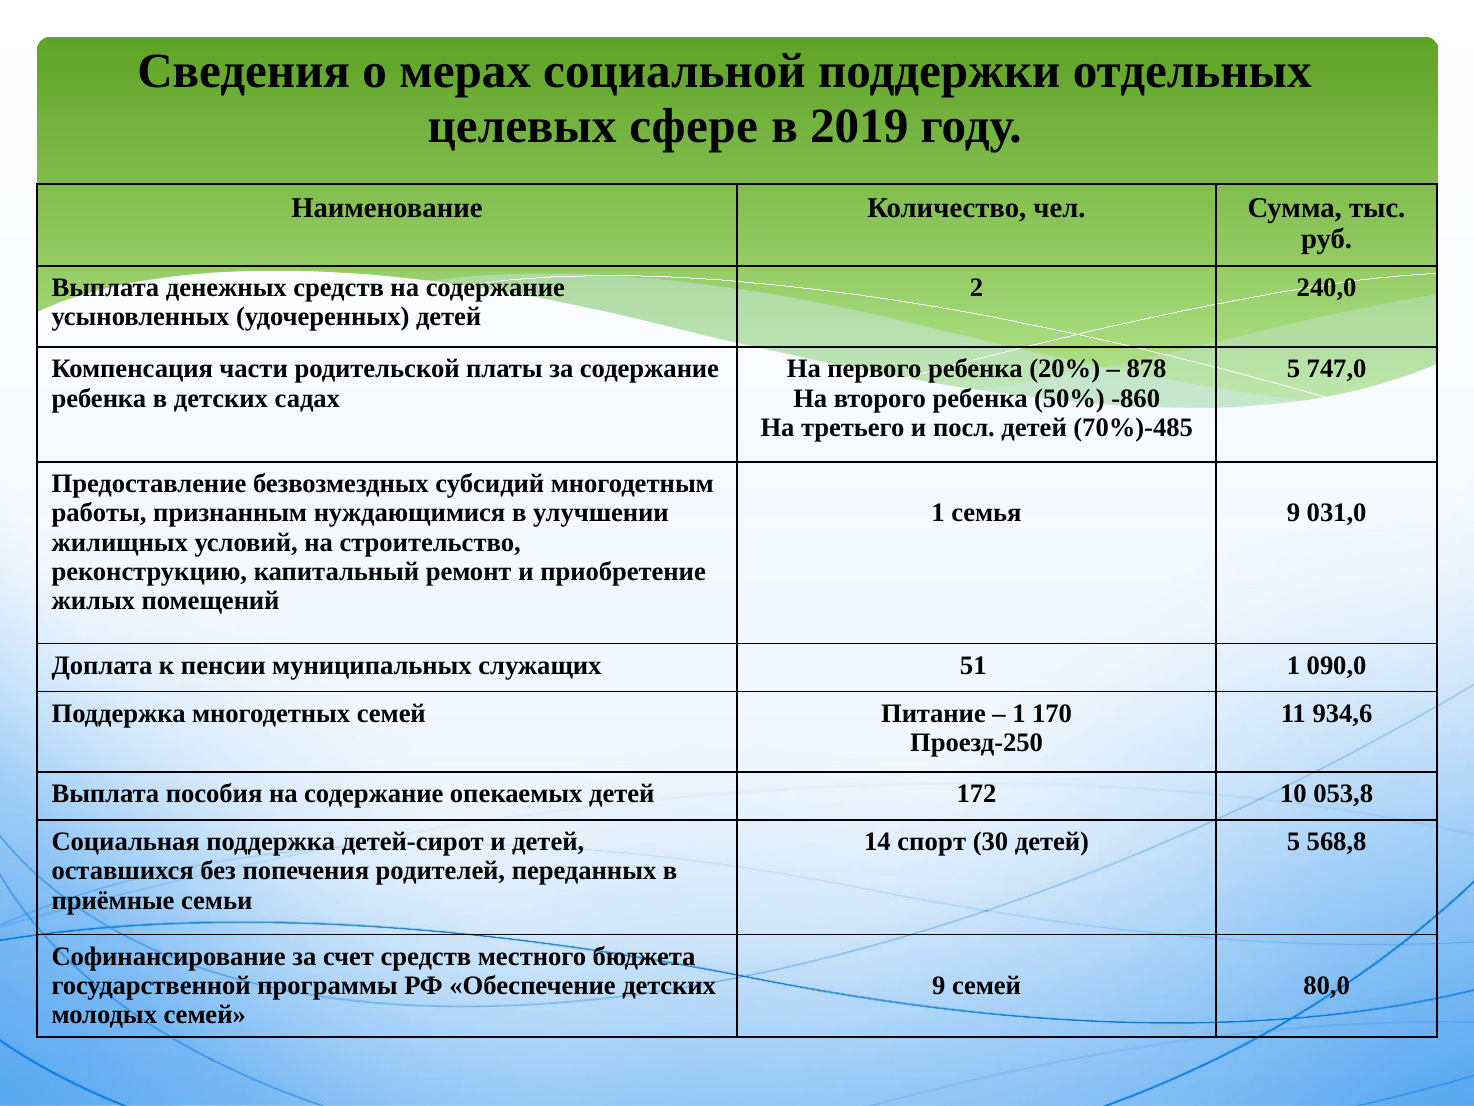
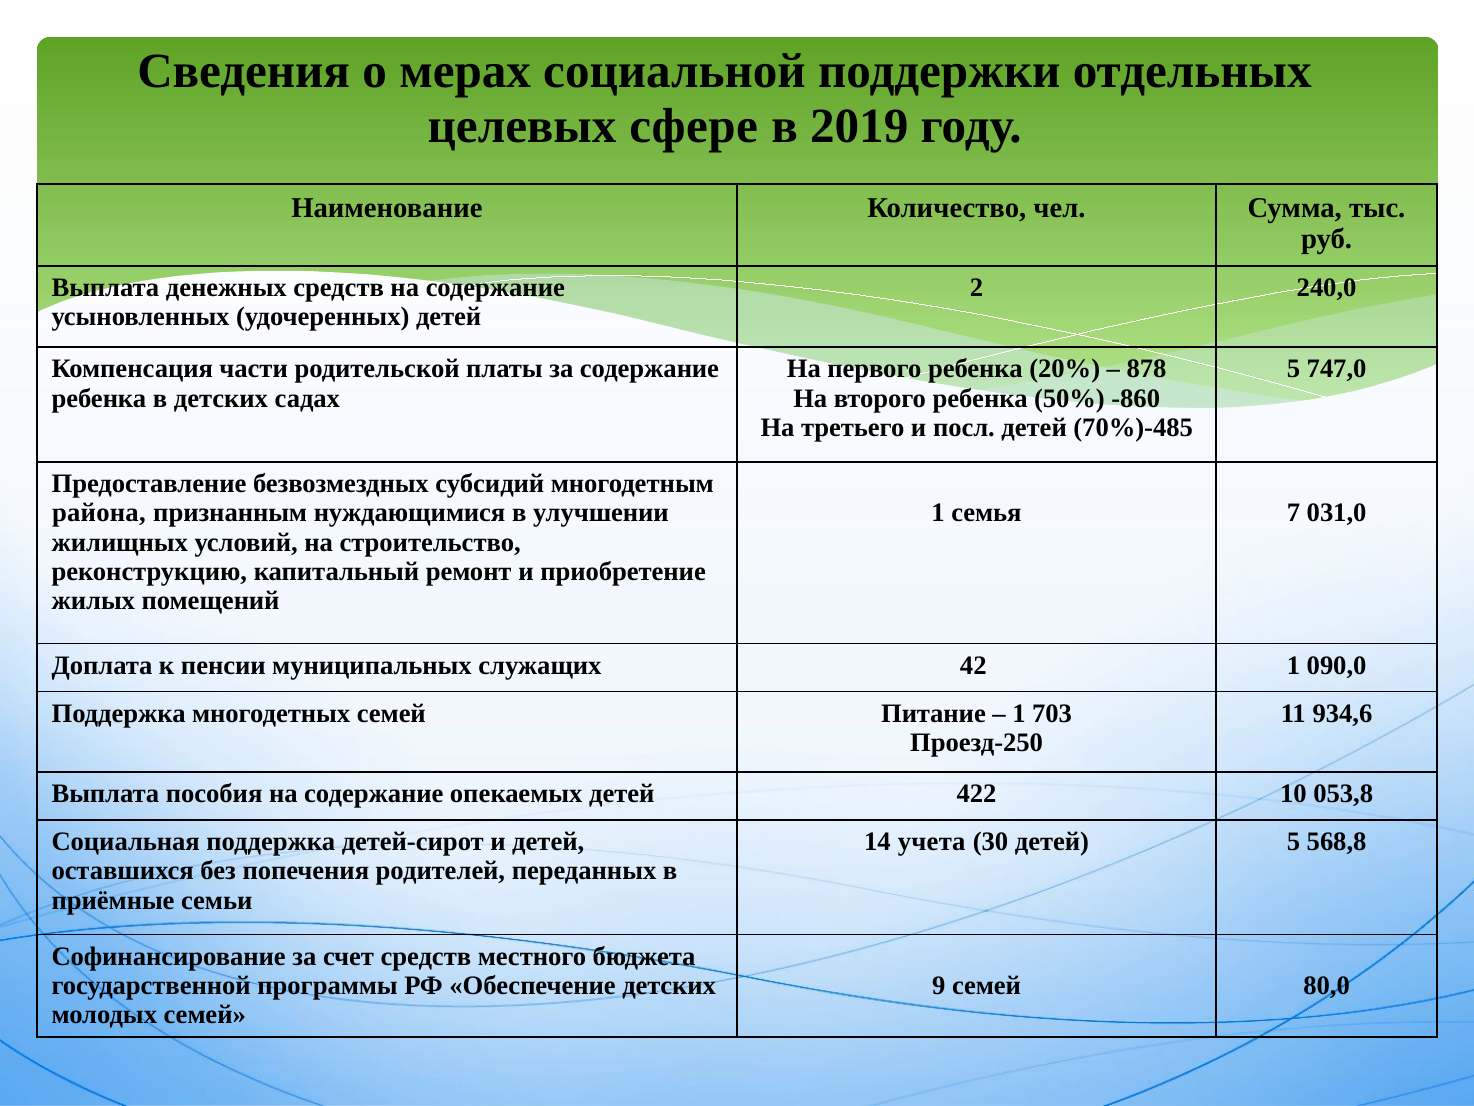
работы: работы -> района (99, 513)
семья 9: 9 -> 7 (1293, 513)
51: 51 -> 42 (973, 665)
170: 170 -> 703 (1052, 713)
172: 172 -> 422 (977, 794)
спорт: спорт -> учета (932, 841)
